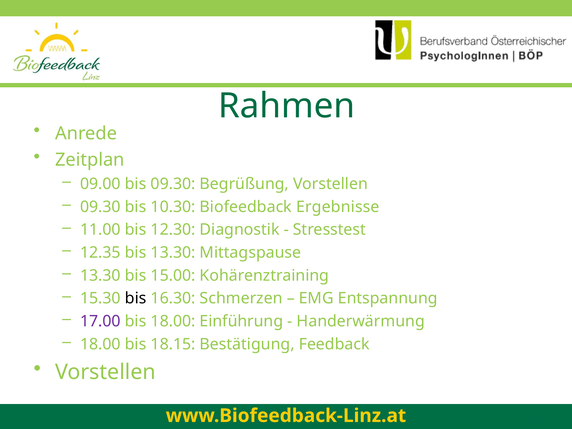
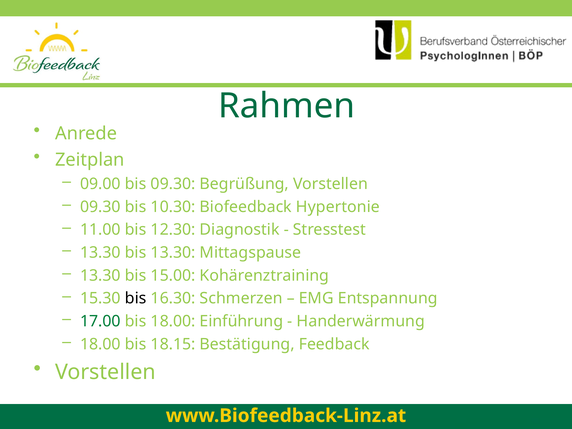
Ergebnisse: Ergebnisse -> Hypertonie (338, 207)
12.35: 12.35 -> 13.30 (100, 253)
17.00 colour: purple -> green (100, 321)
